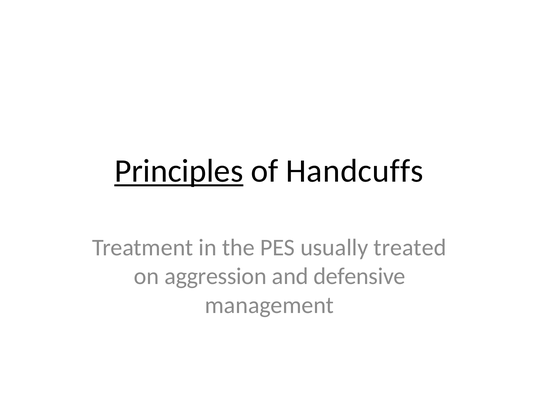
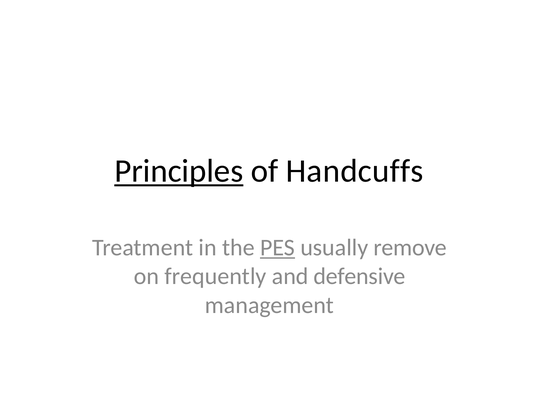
PES underline: none -> present (278, 248)
treated: treated -> remove (410, 248)
aggression: aggression -> frequently (215, 277)
